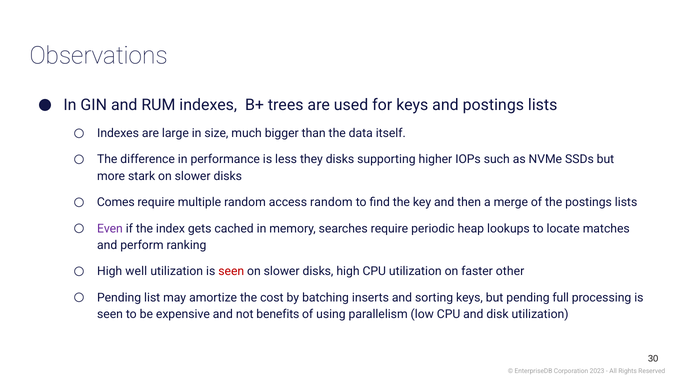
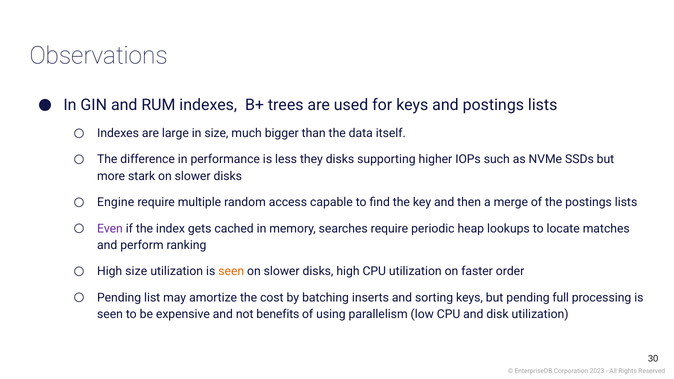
Comes: Comes -> Engine (116, 202)
access random: random -> capable (331, 202)
High well: well -> size (136, 272)
seen colour: red -> orange (231, 272)
other: other -> order (510, 272)
